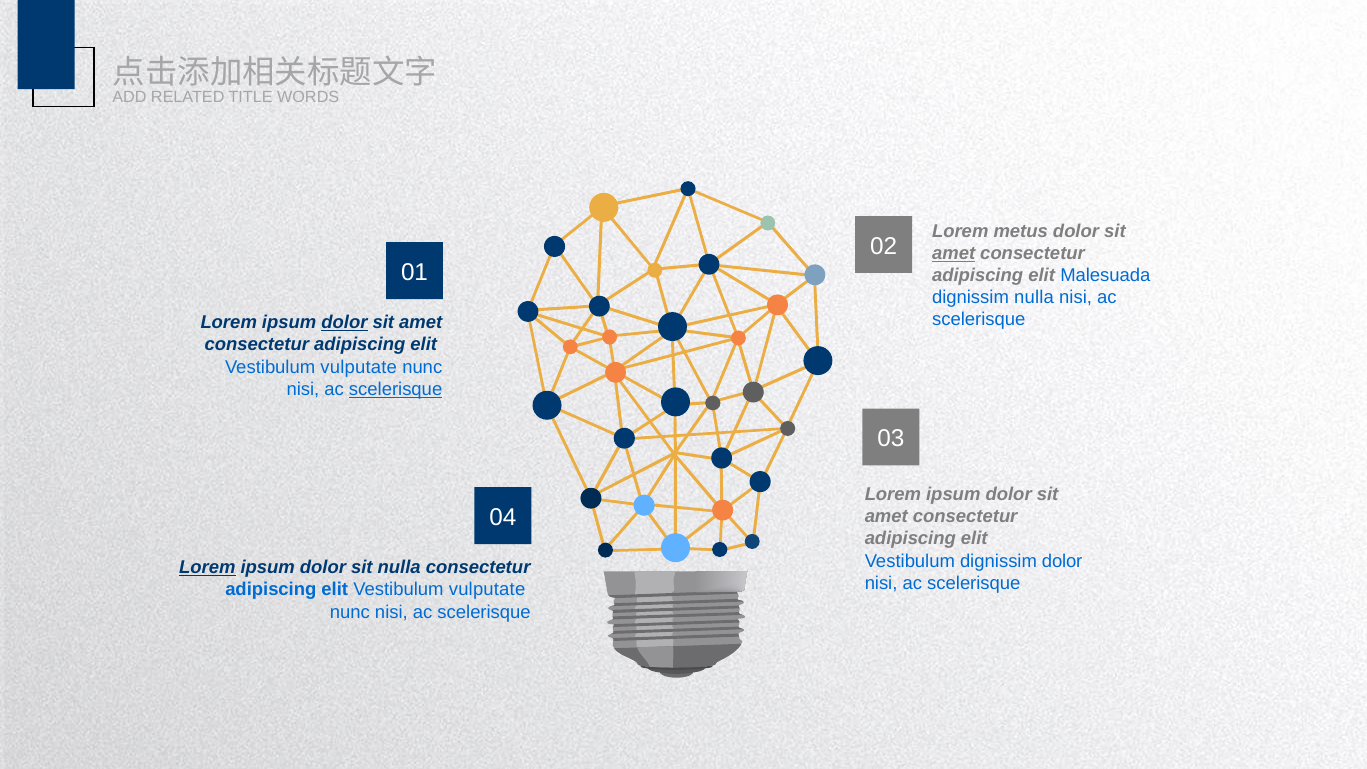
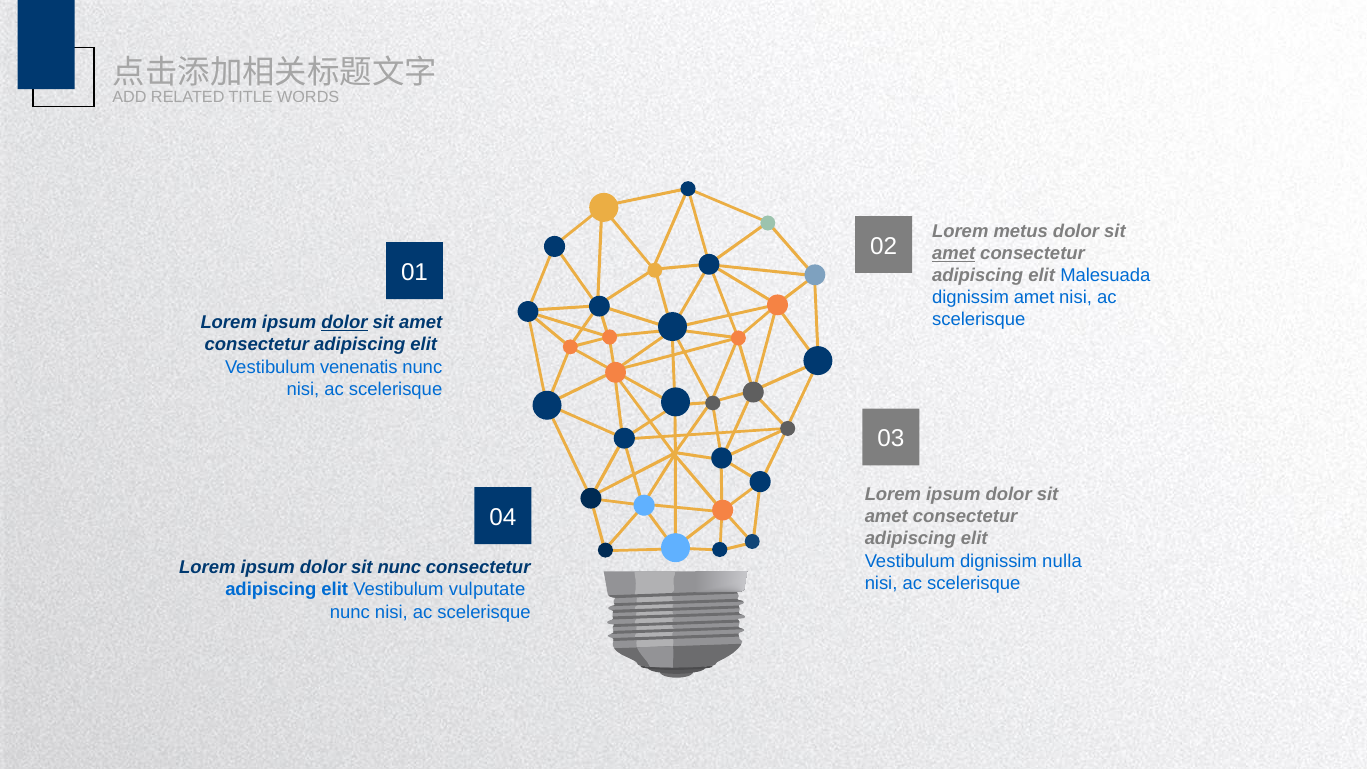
dignissim nulla: nulla -> amet (1034, 298)
vulputate: vulputate -> venenatis (359, 367)
scelerisque underline: present -> none (396, 389)
dignissim dolor: dolor -> nulla (1062, 561)
Lorem underline: present -> none (207, 568)
sit nulla: nulla -> nunc (399, 568)
